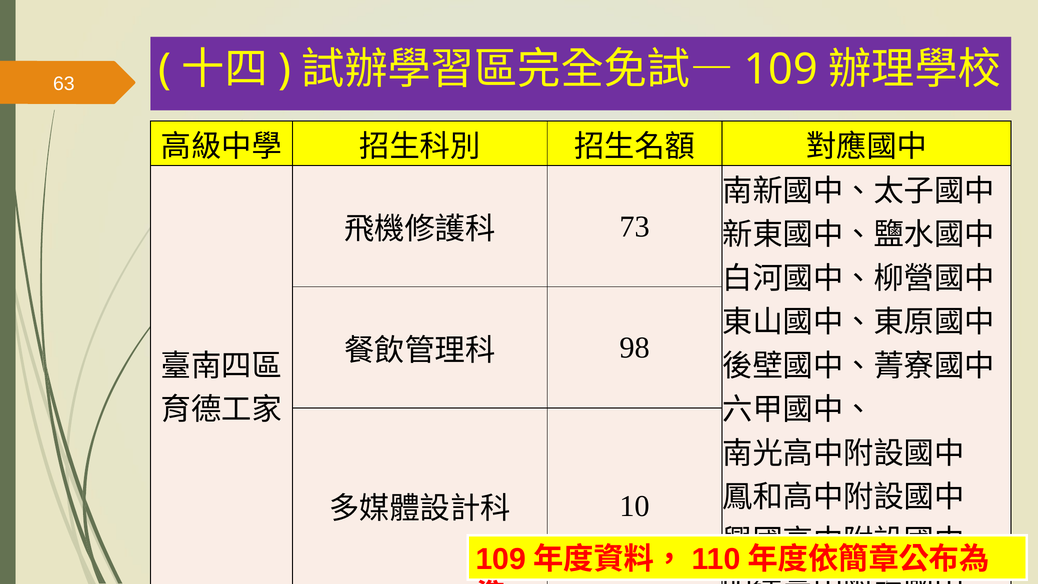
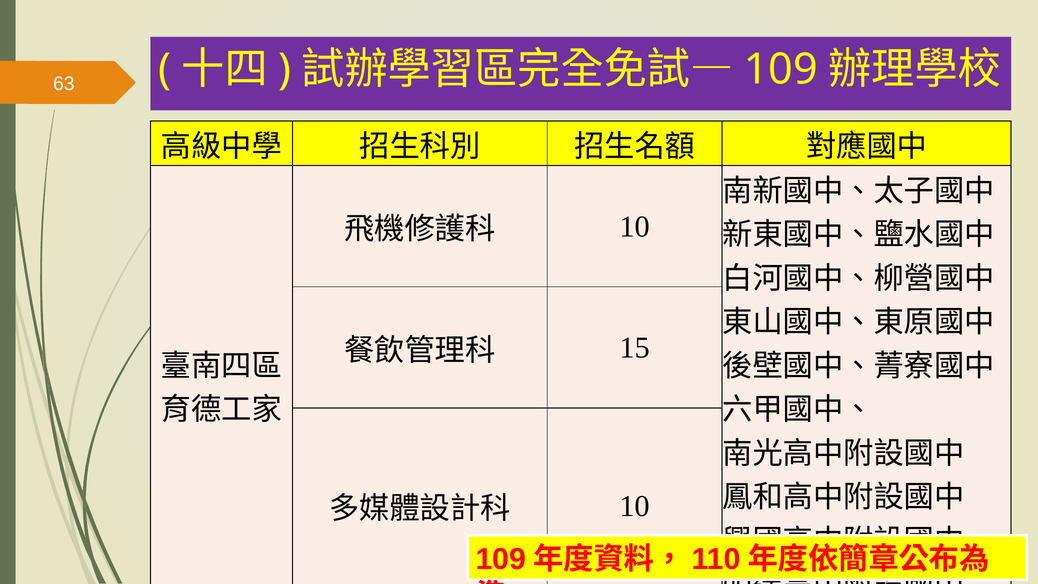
73: 73 -> 10 (635, 227)
98: 98 -> 15 (635, 348)
